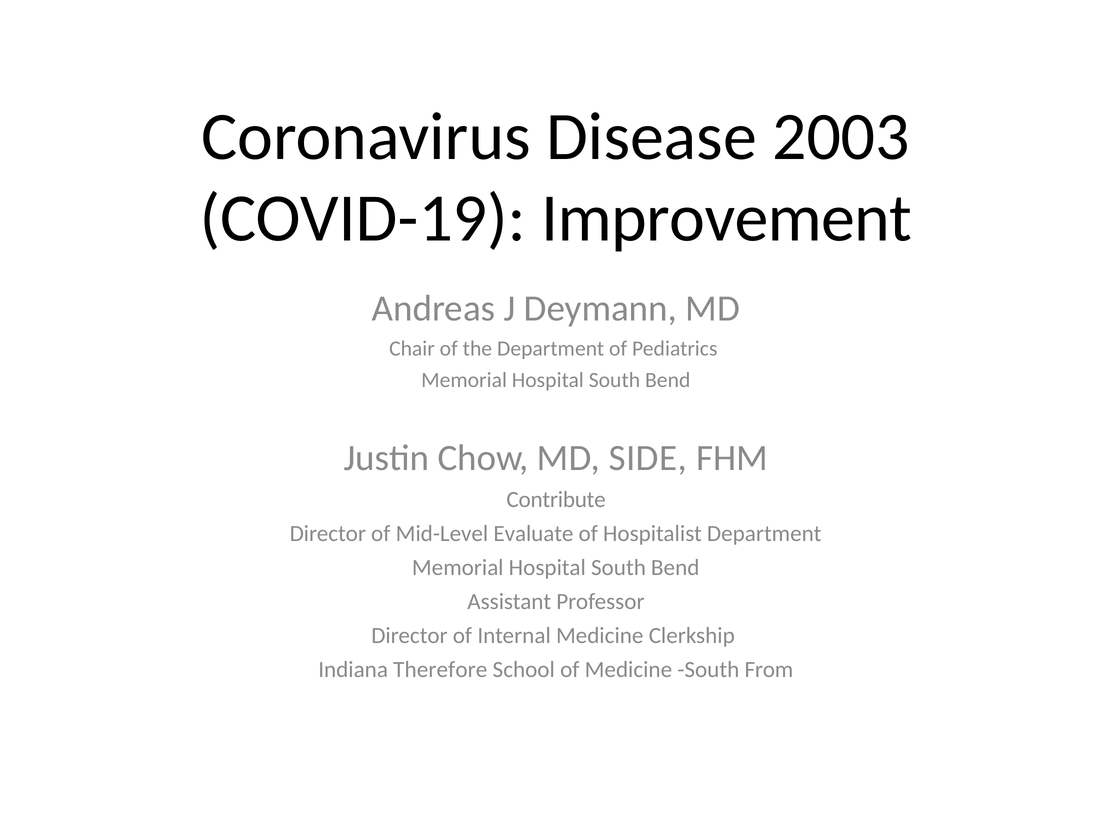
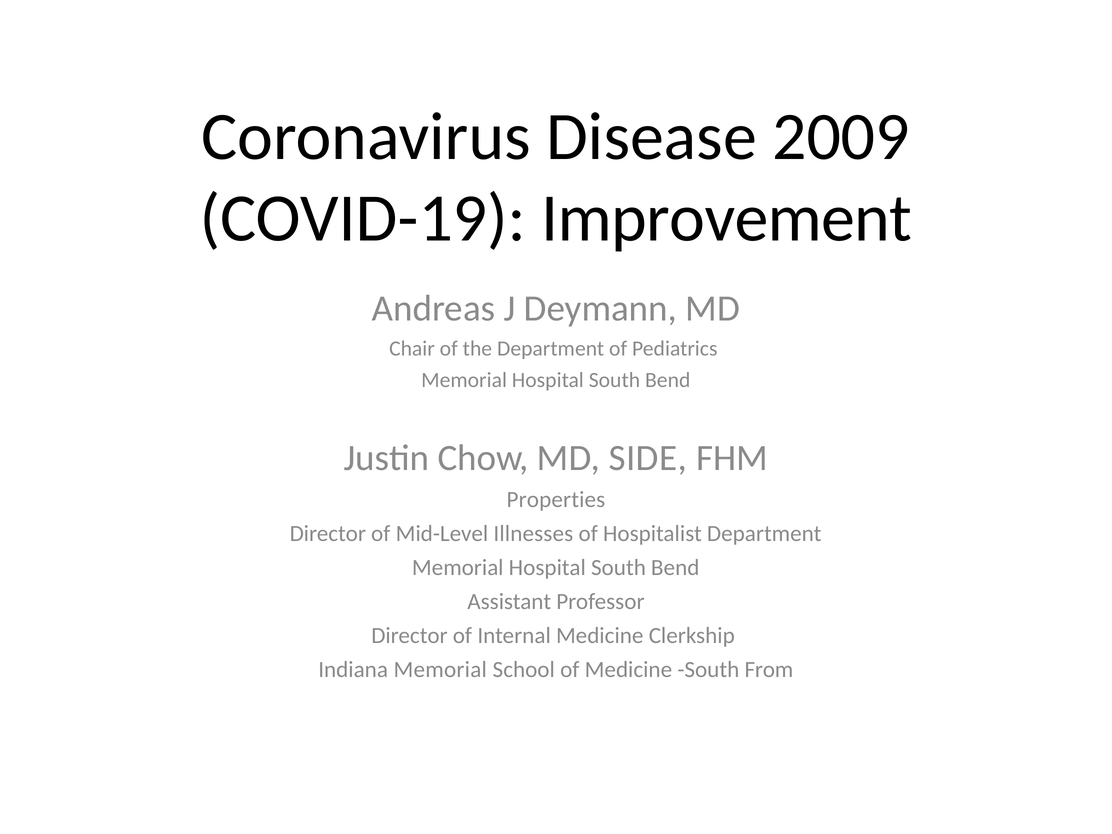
2003: 2003 -> 2009 (841, 137)
Contribute: Contribute -> Properties (556, 500)
Evaluate: Evaluate -> Illnesses (533, 534)
Indiana Therefore: Therefore -> Memorial (440, 669)
